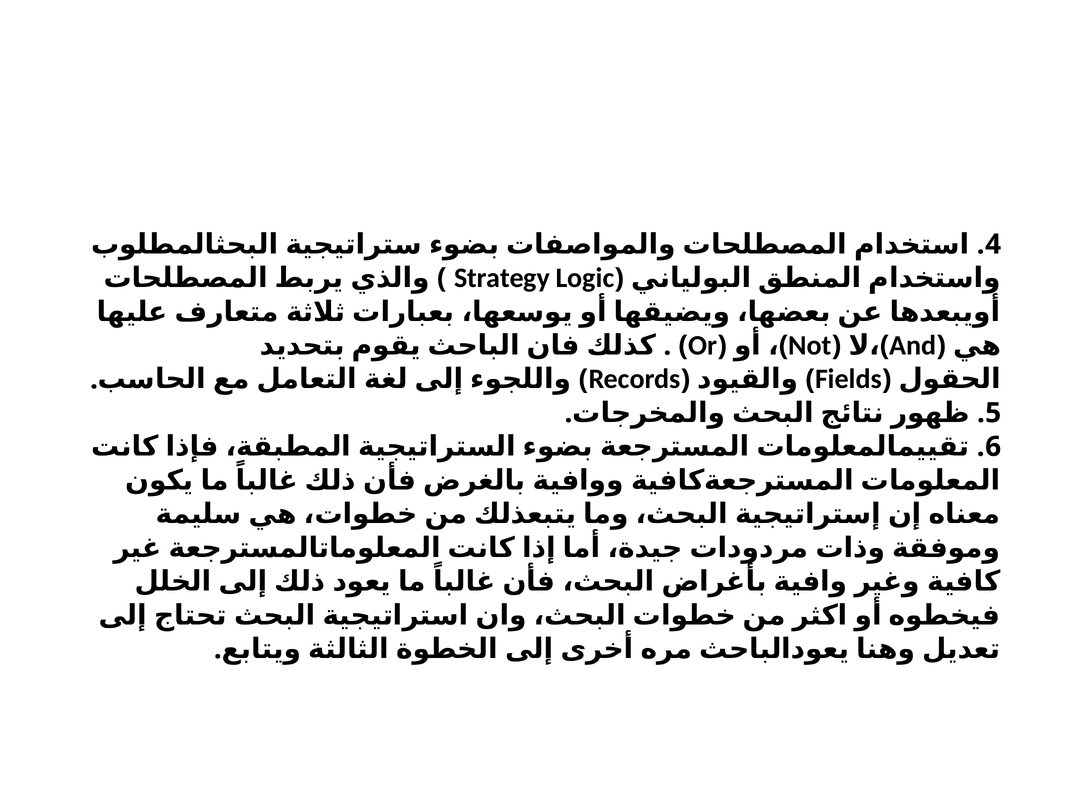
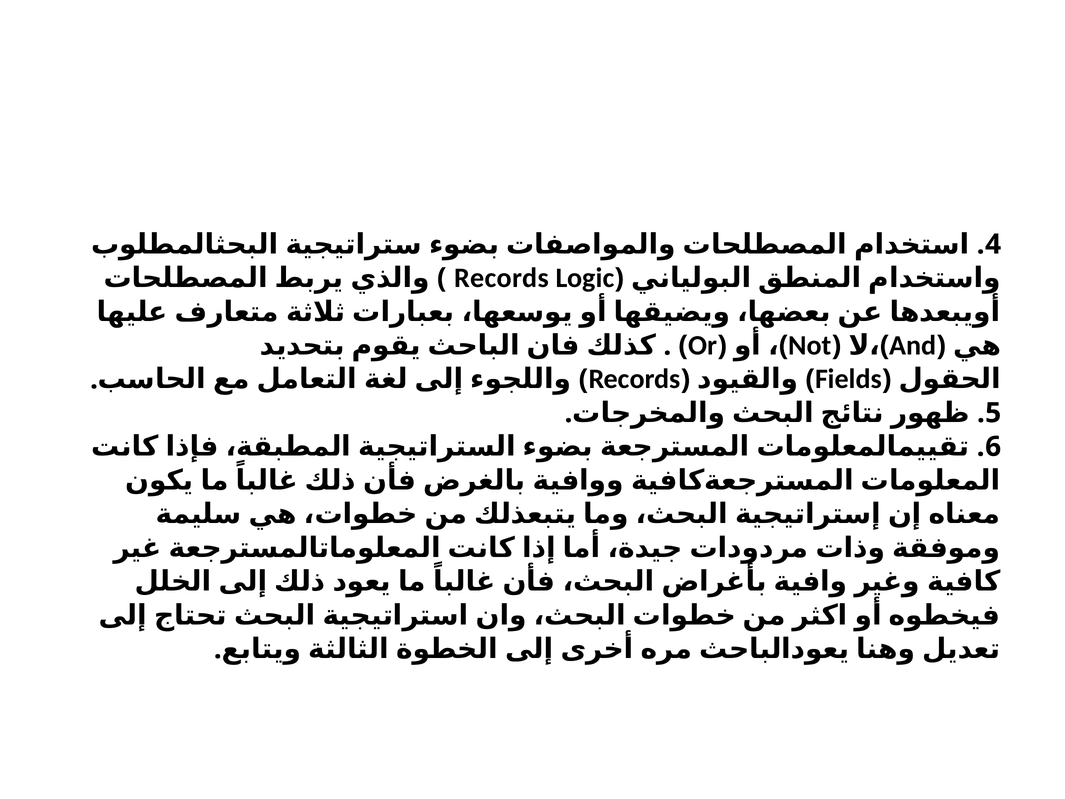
Strategy: Strategy -> Records (502, 278)
